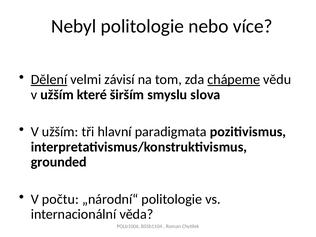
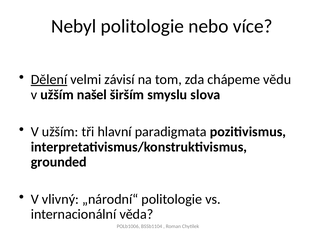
chápeme underline: present -> none (234, 79)
které: které -> našel (92, 95)
počtu: počtu -> vlivný (60, 199)
